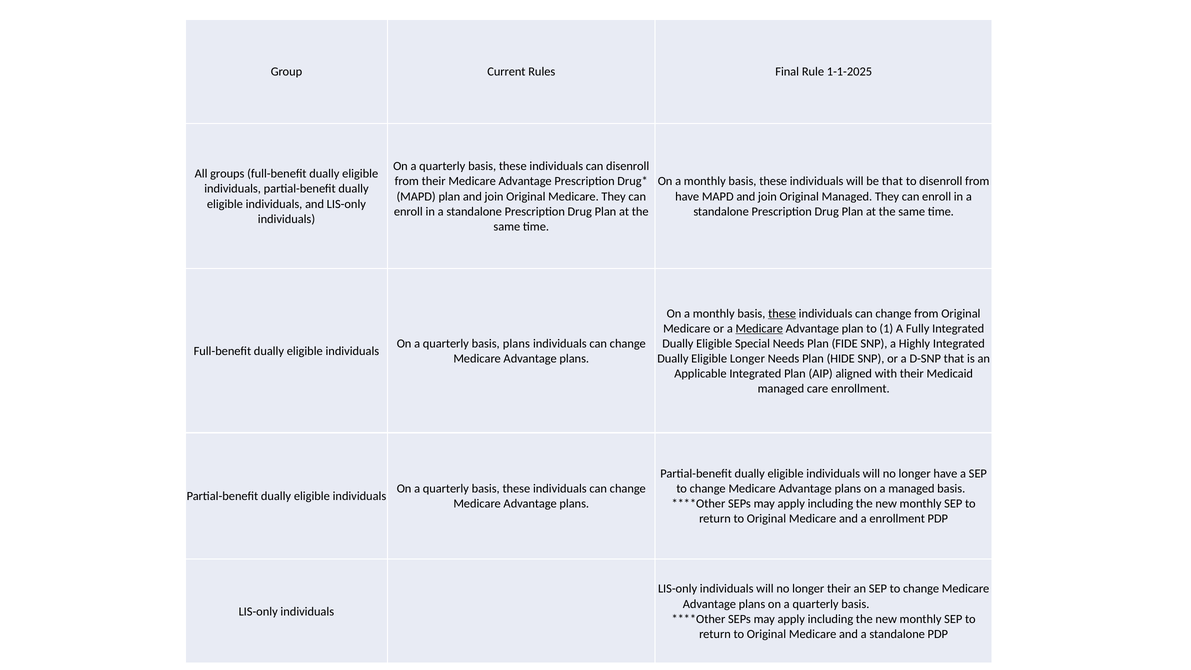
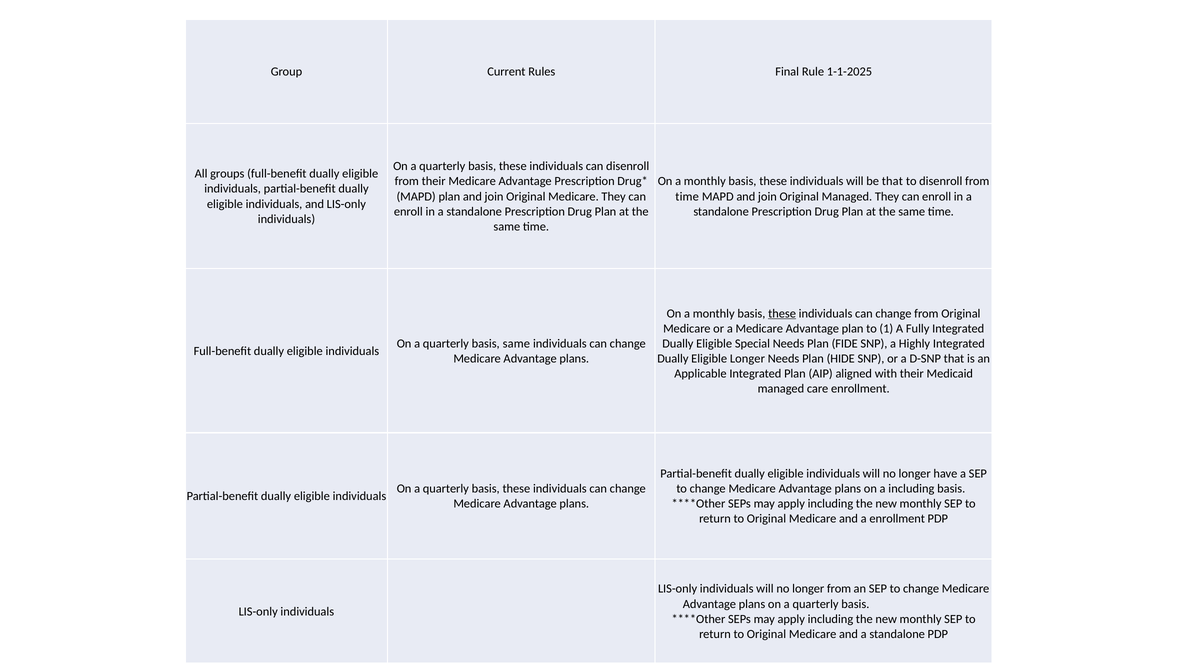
have: have -> time (687, 196)
Medicare underline: present -> none (759, 328)
basis plans: plans -> same (516, 343)
a managed: managed -> including (911, 489)
longer their: their -> from (839, 589)
